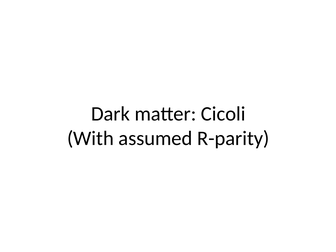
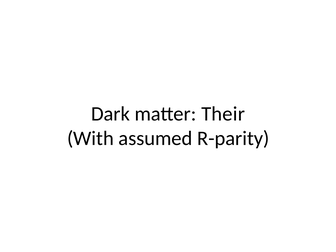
Cicoli: Cicoli -> Their (223, 114)
